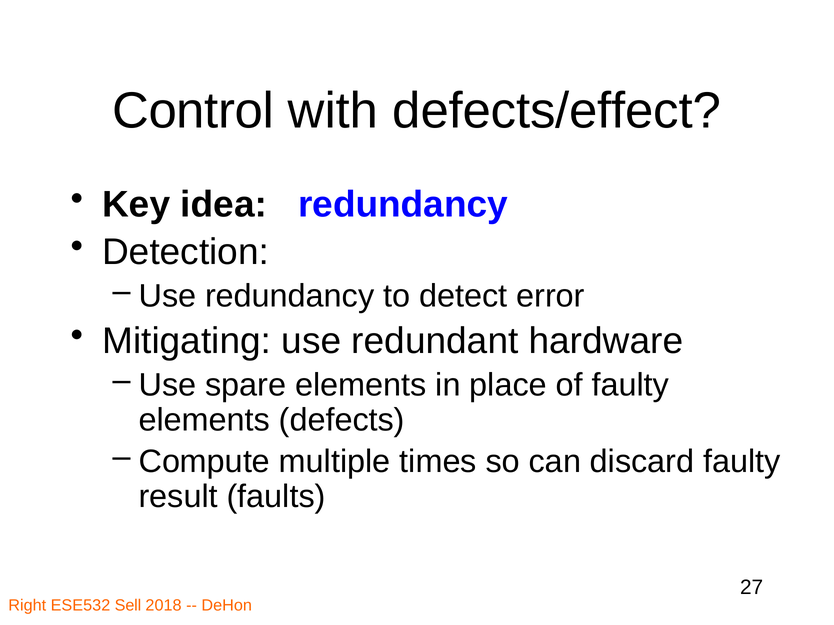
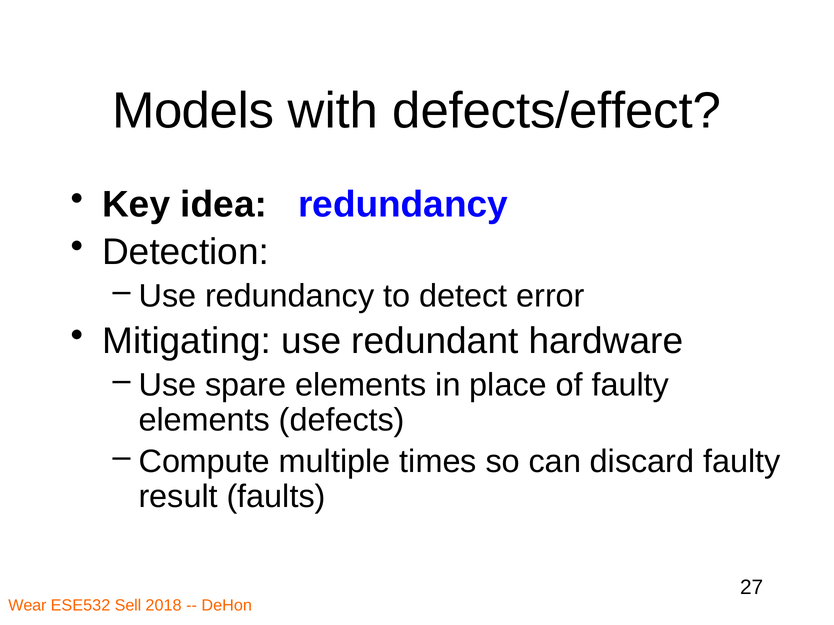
Control: Control -> Models (193, 111)
Right: Right -> Wear (27, 606)
